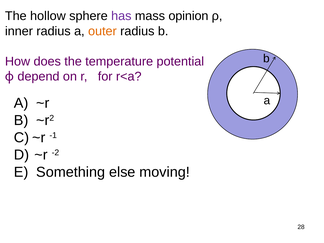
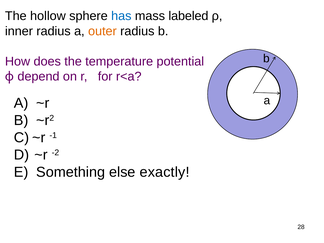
has colour: purple -> blue (121, 16)
opinion: opinion -> labeled (188, 16)
moving: moving -> exactly (165, 172)
